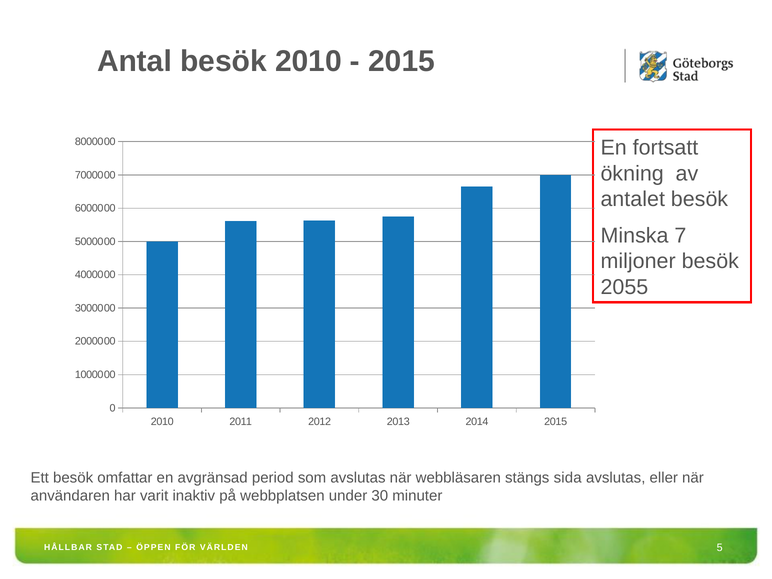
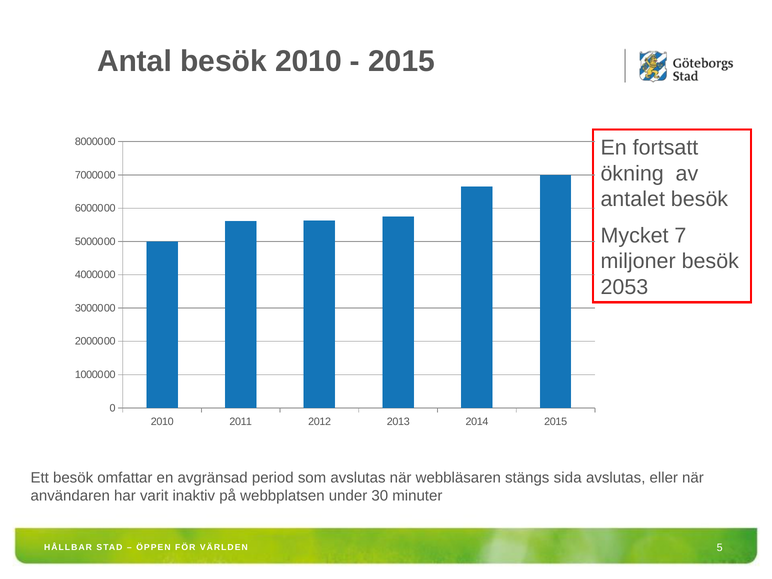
Minska: Minska -> Mycket (635, 236)
2055: 2055 -> 2053 (624, 287)
